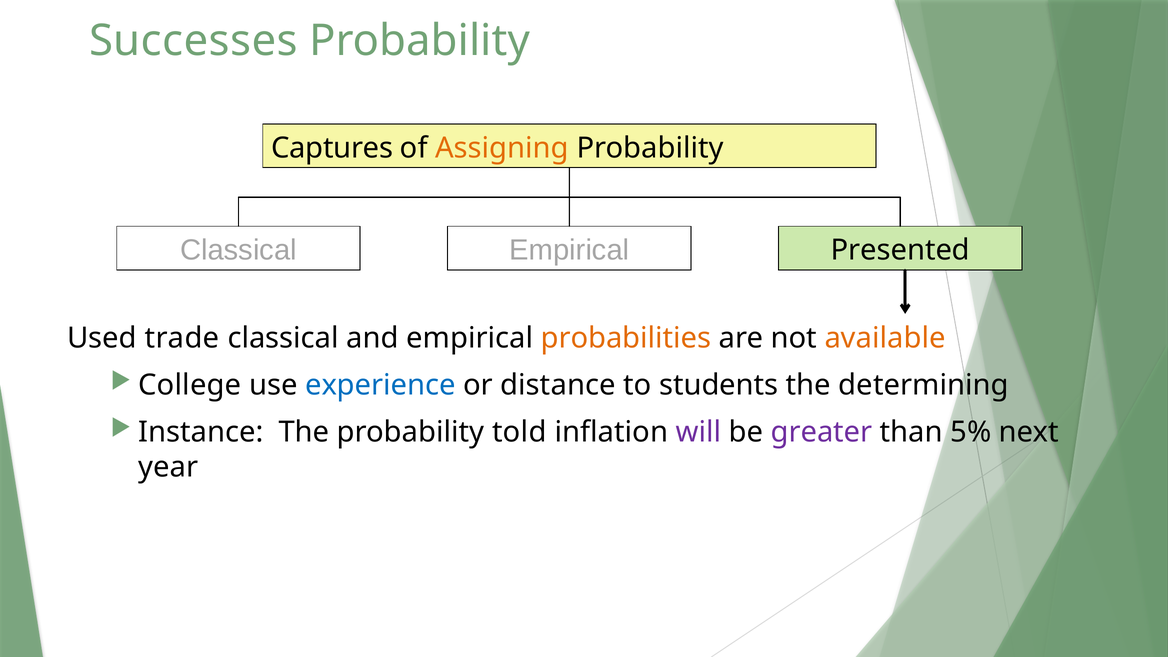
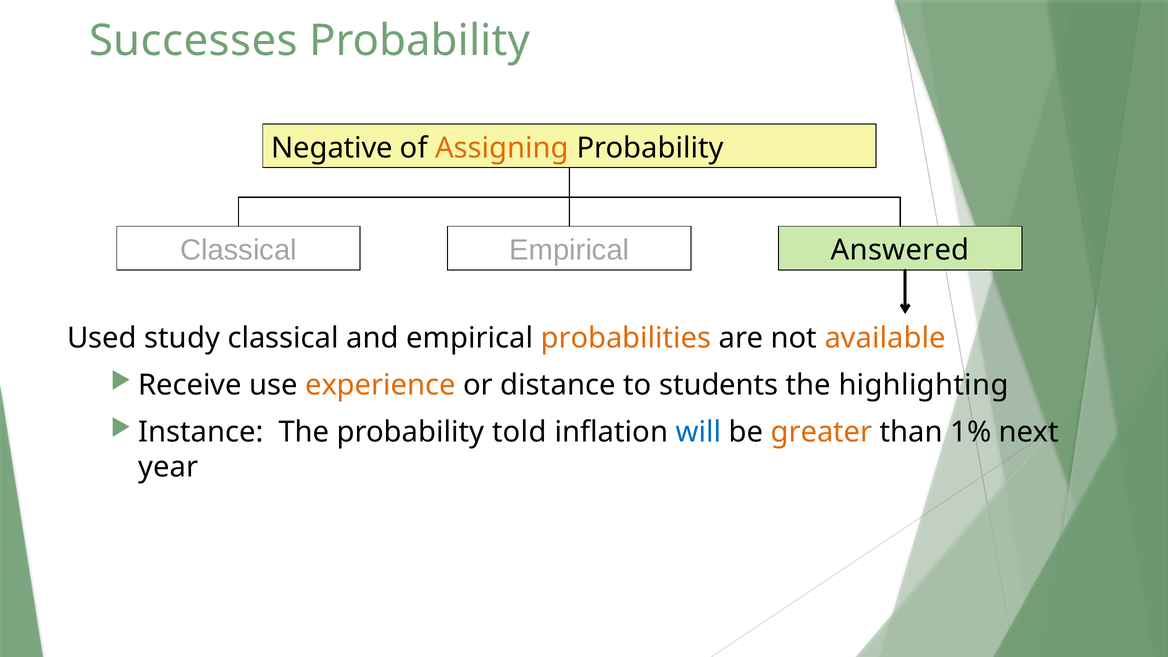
Captures: Captures -> Negative (332, 148)
Presented: Presented -> Answered (900, 250)
trade: trade -> study (182, 338)
College: College -> Receive (190, 385)
experience colour: blue -> orange (380, 385)
determining: determining -> highlighting (924, 385)
will colour: purple -> blue (698, 432)
greater colour: purple -> orange (822, 432)
5%: 5% -> 1% (971, 432)
